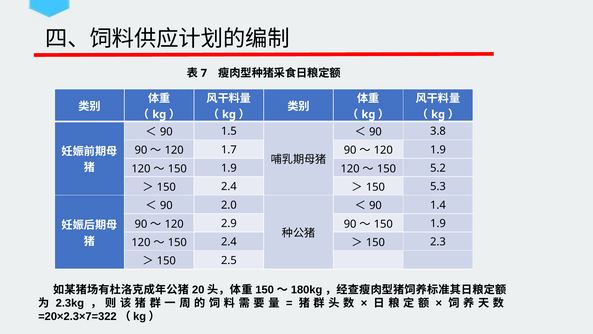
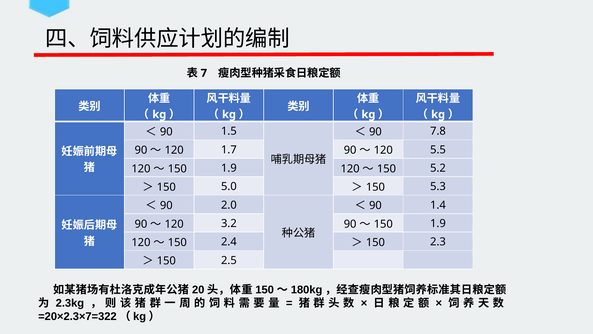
3.8: 3.8 -> 7.8 (438, 131)
1.9: 1.9 -> 5.5 (438, 150)
2.4: 2.4 -> 5.0 (229, 186)
2.9: 2.9 -> 3.2 (229, 223)
